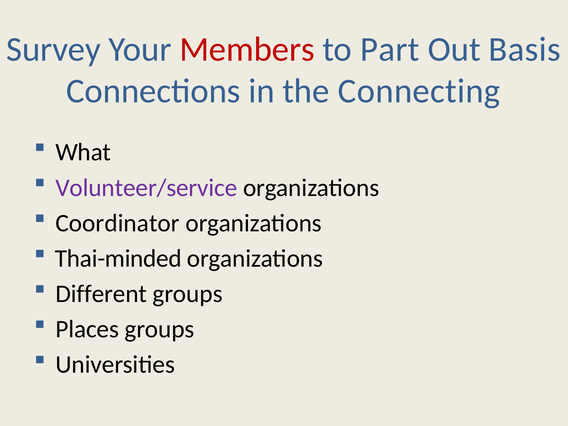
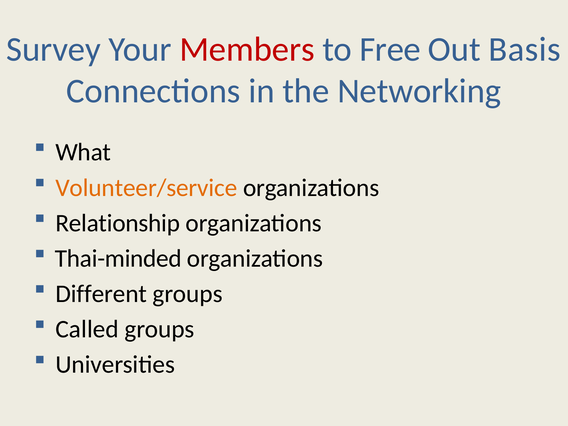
Part: Part -> Free (390, 49)
Connecting: Connecting -> Networking (419, 91)
Volunteer/service colour: purple -> orange (146, 188)
Coordinator: Coordinator -> Relationship (118, 223)
Places: Places -> Called (87, 329)
